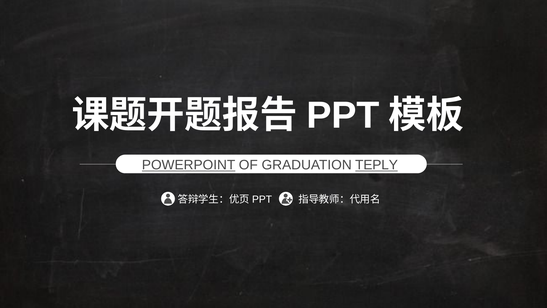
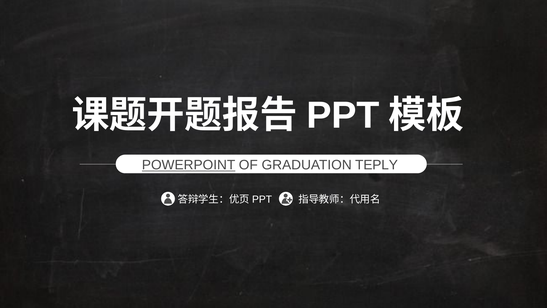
TEPLY underline: present -> none (376, 165)
